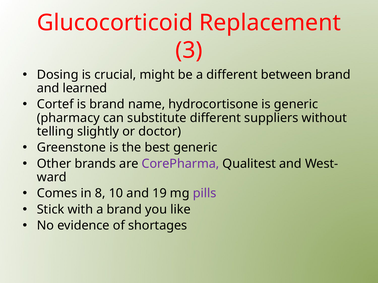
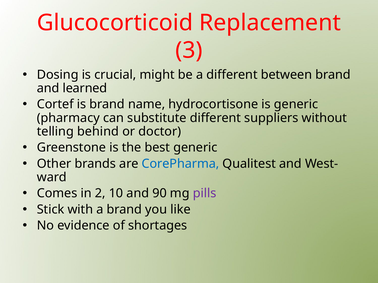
slightly: slightly -> behind (98, 132)
CorePharma colour: purple -> blue (180, 164)
8: 8 -> 2 (100, 194)
19: 19 -> 90 (160, 194)
